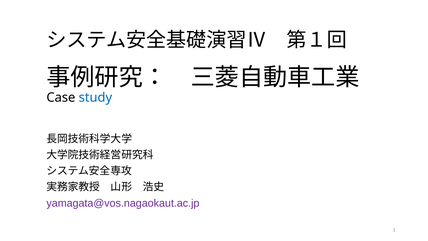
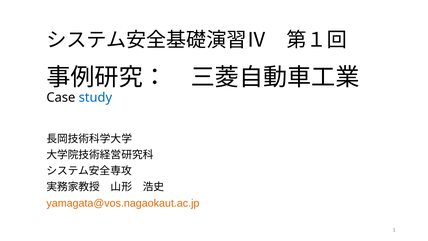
yamagata@vos.nagaokaut.ac.jp colour: purple -> orange (123, 203)
